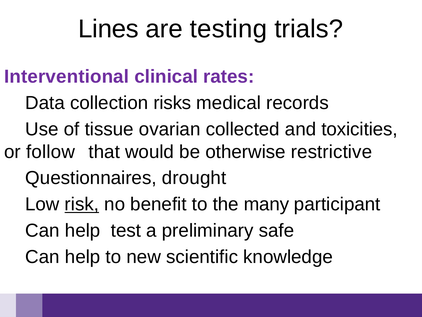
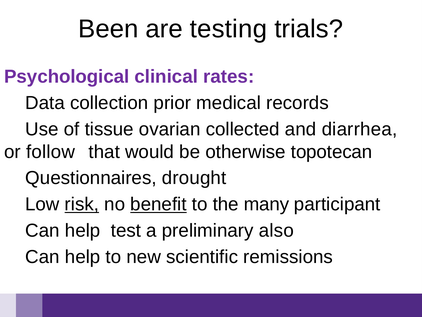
Lines: Lines -> Been (108, 29)
Interventional: Interventional -> Psychological (67, 76)
risks: risks -> prior (172, 103)
toxicities: toxicities -> diarrhea (359, 129)
restrictive: restrictive -> topotecan (332, 152)
benefit underline: none -> present (158, 204)
safe: safe -> also (276, 230)
knowledge: knowledge -> remissions (288, 257)
